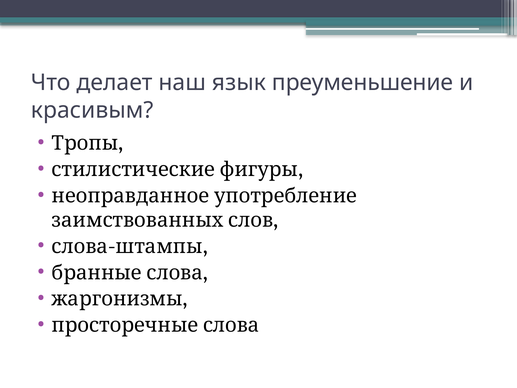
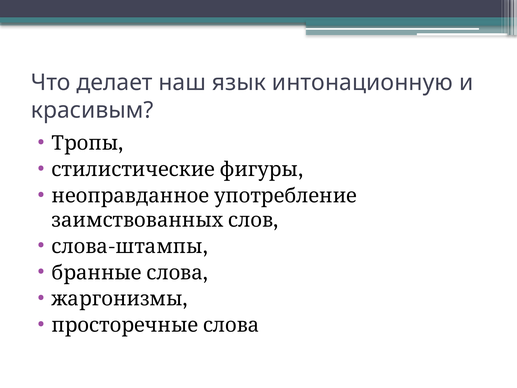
преуменьшение: преуменьшение -> интонационную (362, 83)
